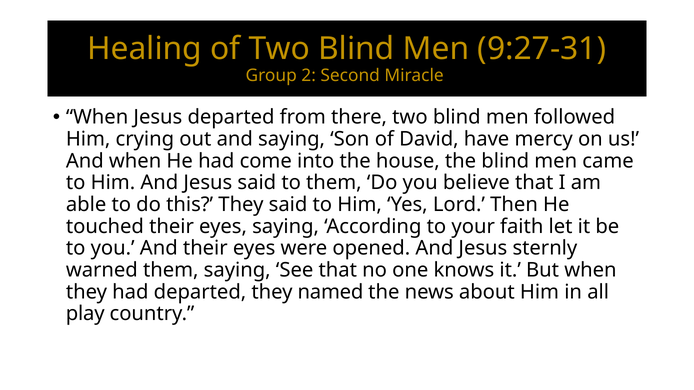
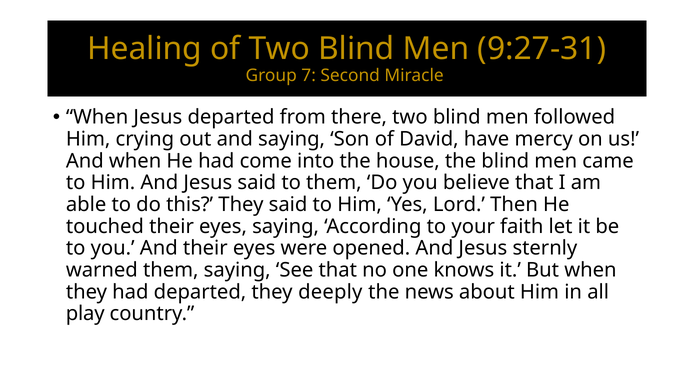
2: 2 -> 7 (309, 76)
named: named -> deeply (330, 292)
